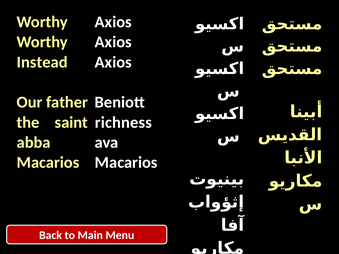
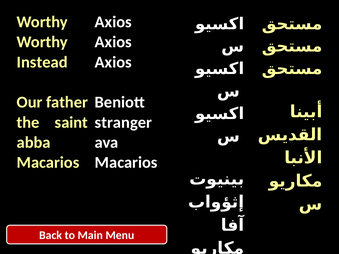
richness: richness -> stranger (123, 122)
